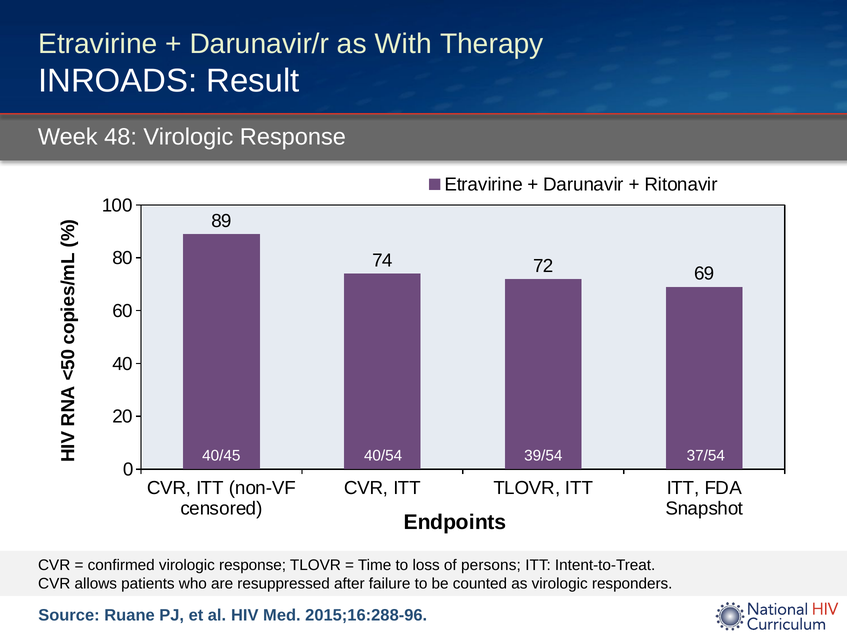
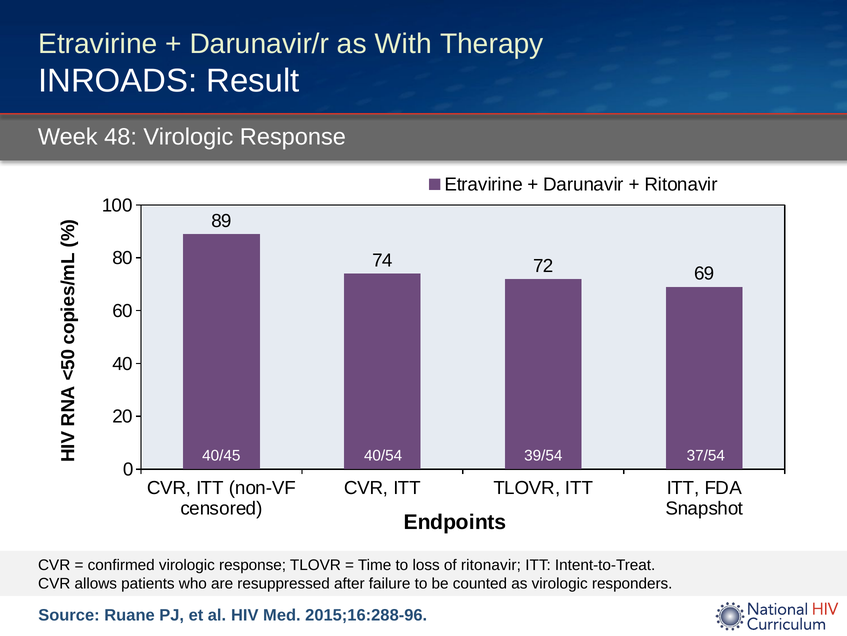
of persons: persons -> ritonavir (491, 565)
